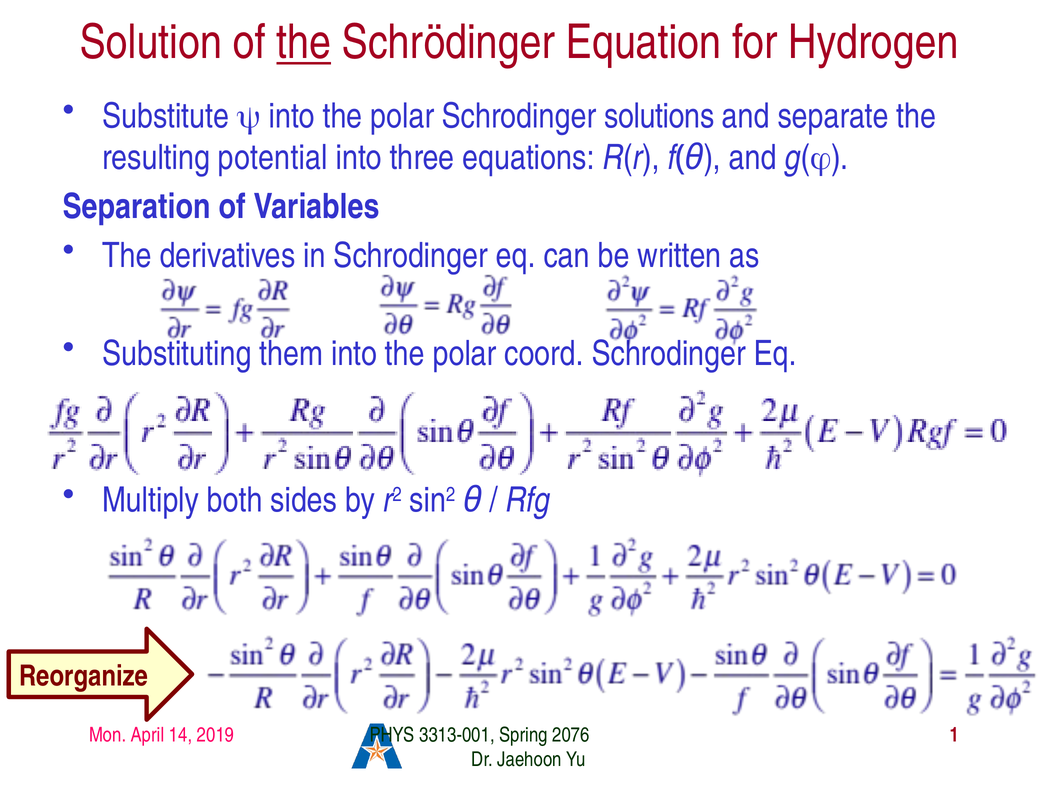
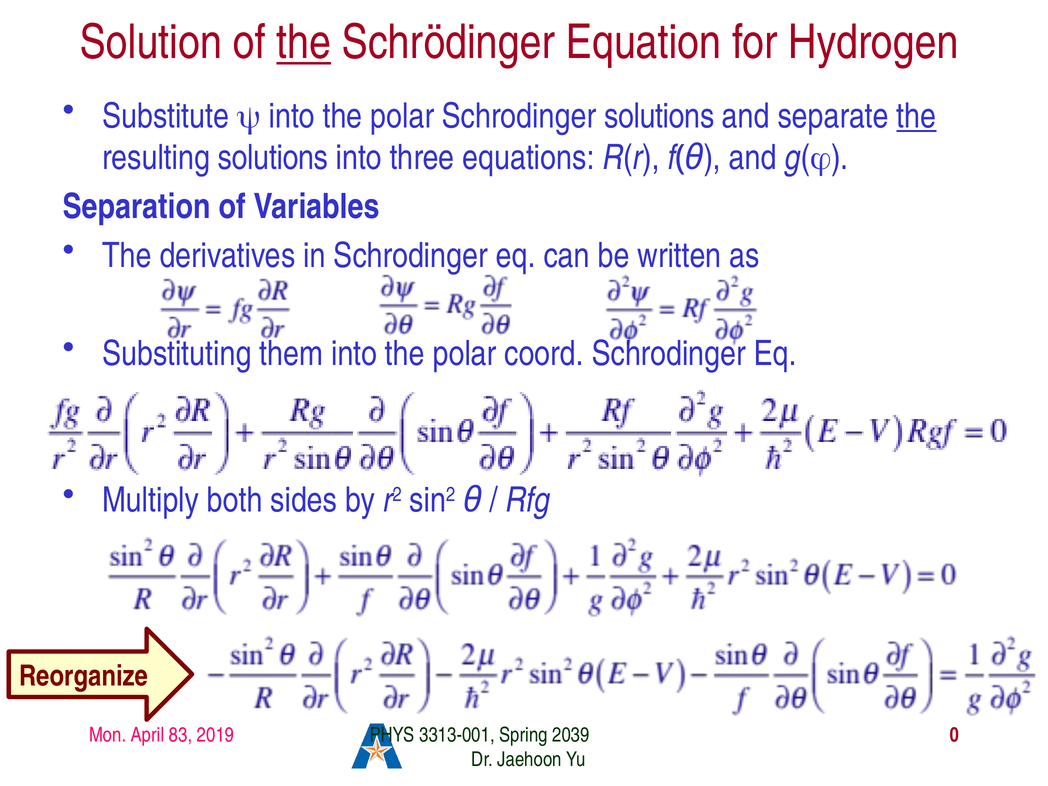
the underline: none -> present (916, 116)
resulting potential: potential -> solutions (273, 158)
14: 14 -> 83 (181, 735)
2076: 2076 -> 2039 (571, 735)
1: 1 -> 0 (954, 735)
